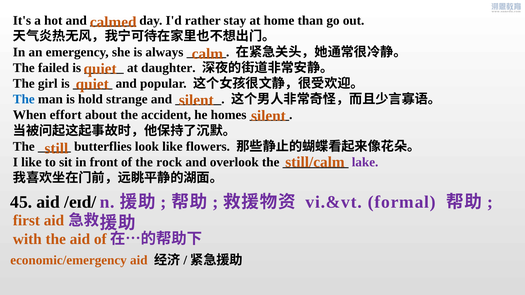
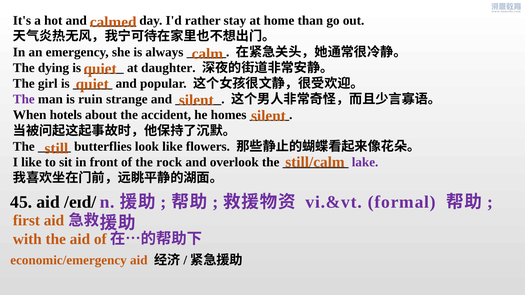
failed: failed -> dying (54, 68)
The colour: blue -> purple (24, 99)
hold: hold -> ruin (90, 99)
effort: effort -> hotels (66, 115)
